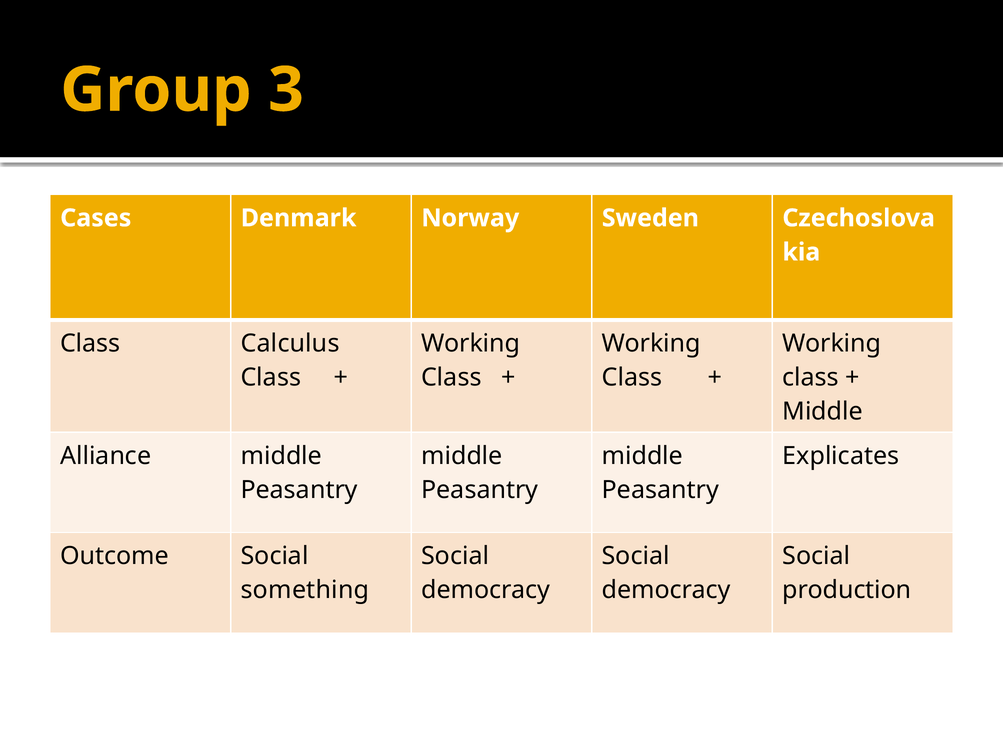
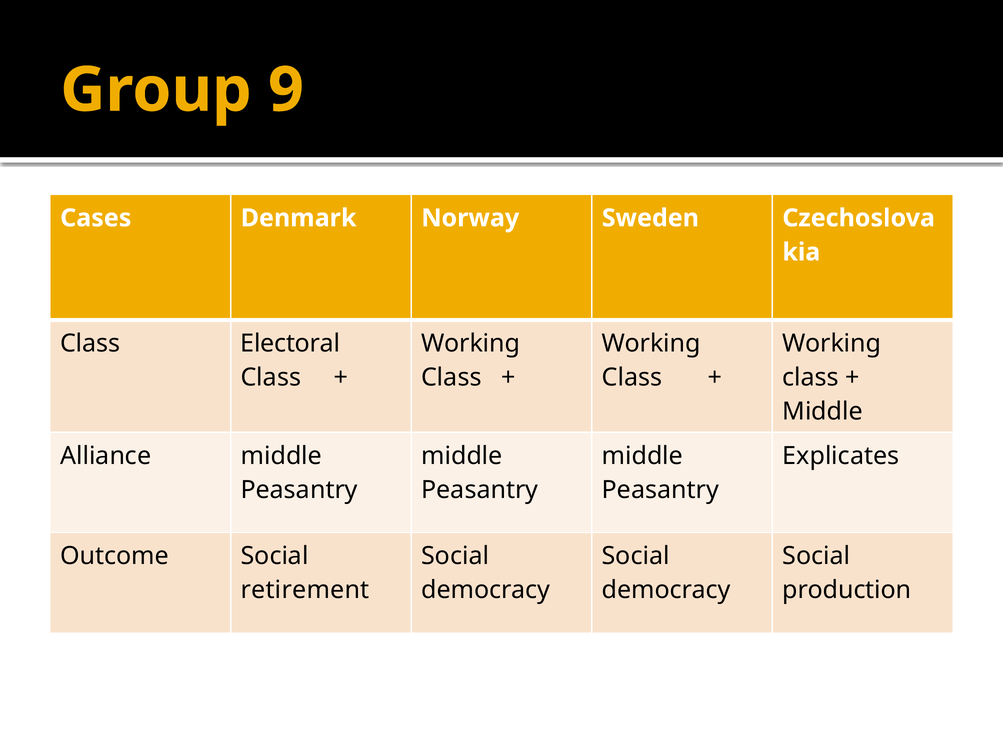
3: 3 -> 9 (286, 90)
Calculus: Calculus -> Electoral (290, 344)
something: something -> retirement (305, 590)
